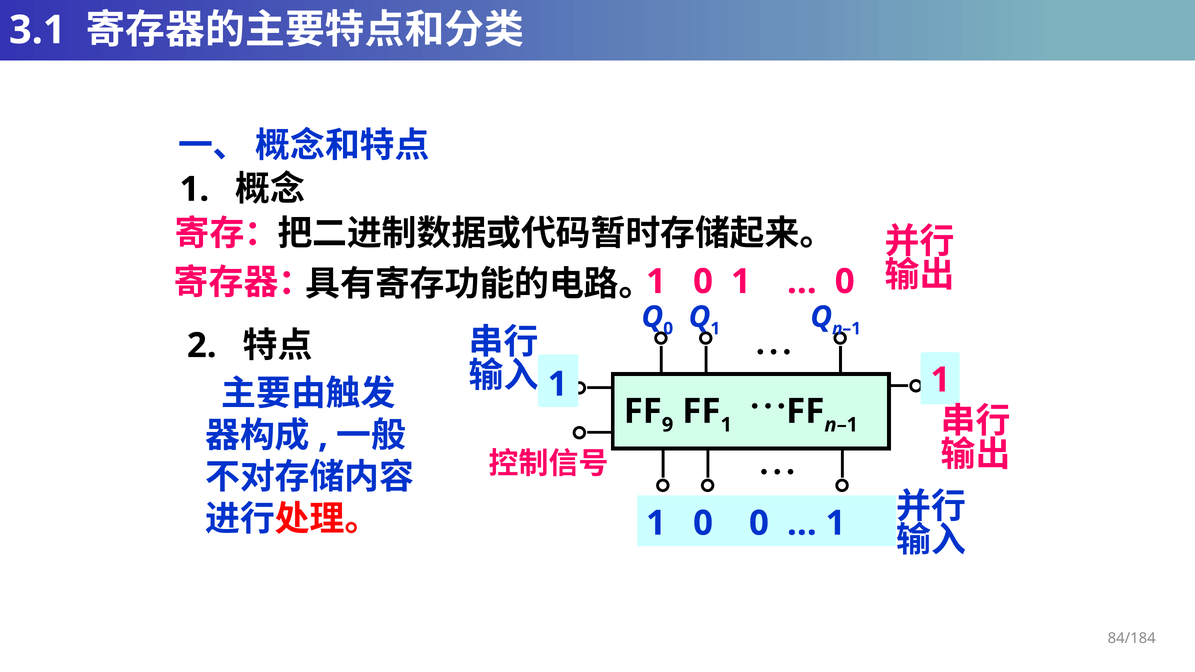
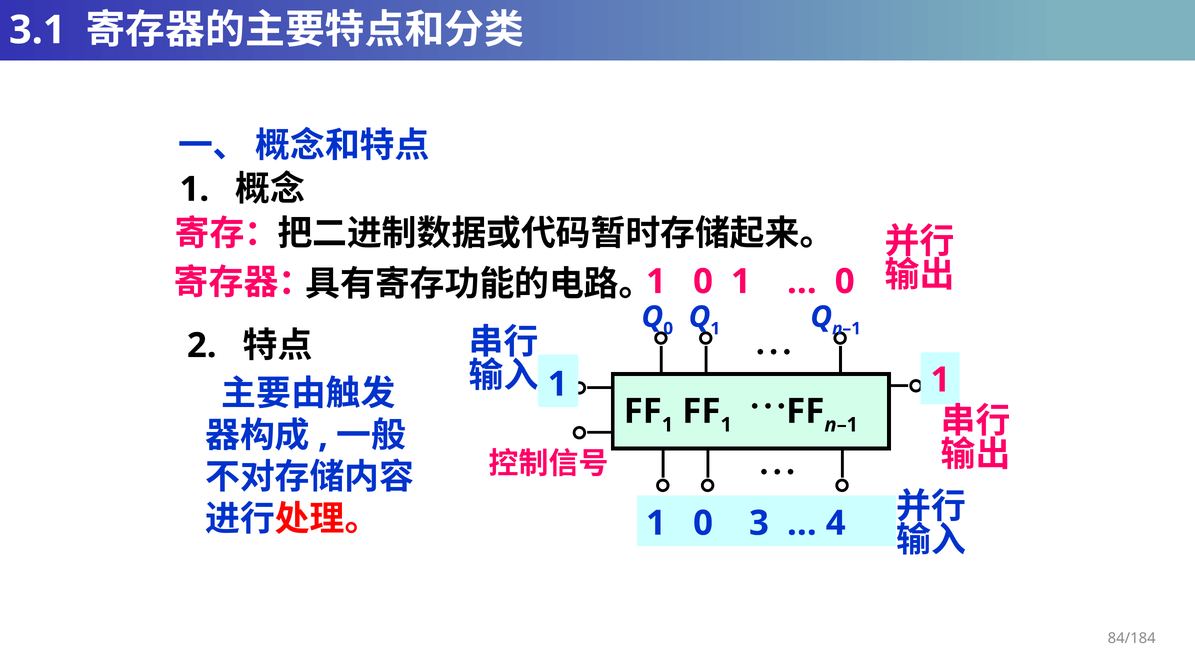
9: 9 -> 1 (668, 425)
0: 0 -> 3 (759, 523)
1: 1 -> 4 (836, 523)
